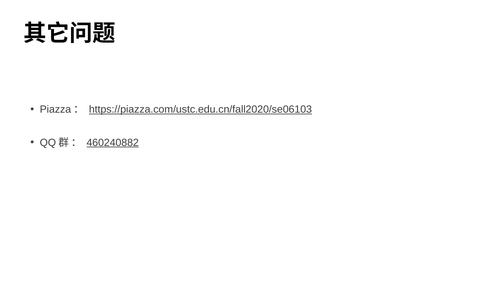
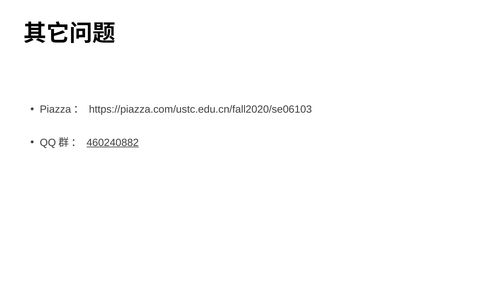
https://piazza.com/ustc.edu.cn/fall2020/se06103 underline: present -> none (200, 109)
